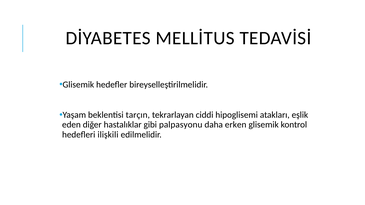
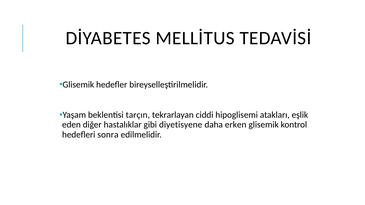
palpasyonu: palpasyonu -> diyetisyene (181, 125)
ilişkili: ilişkili -> sonra (108, 135)
